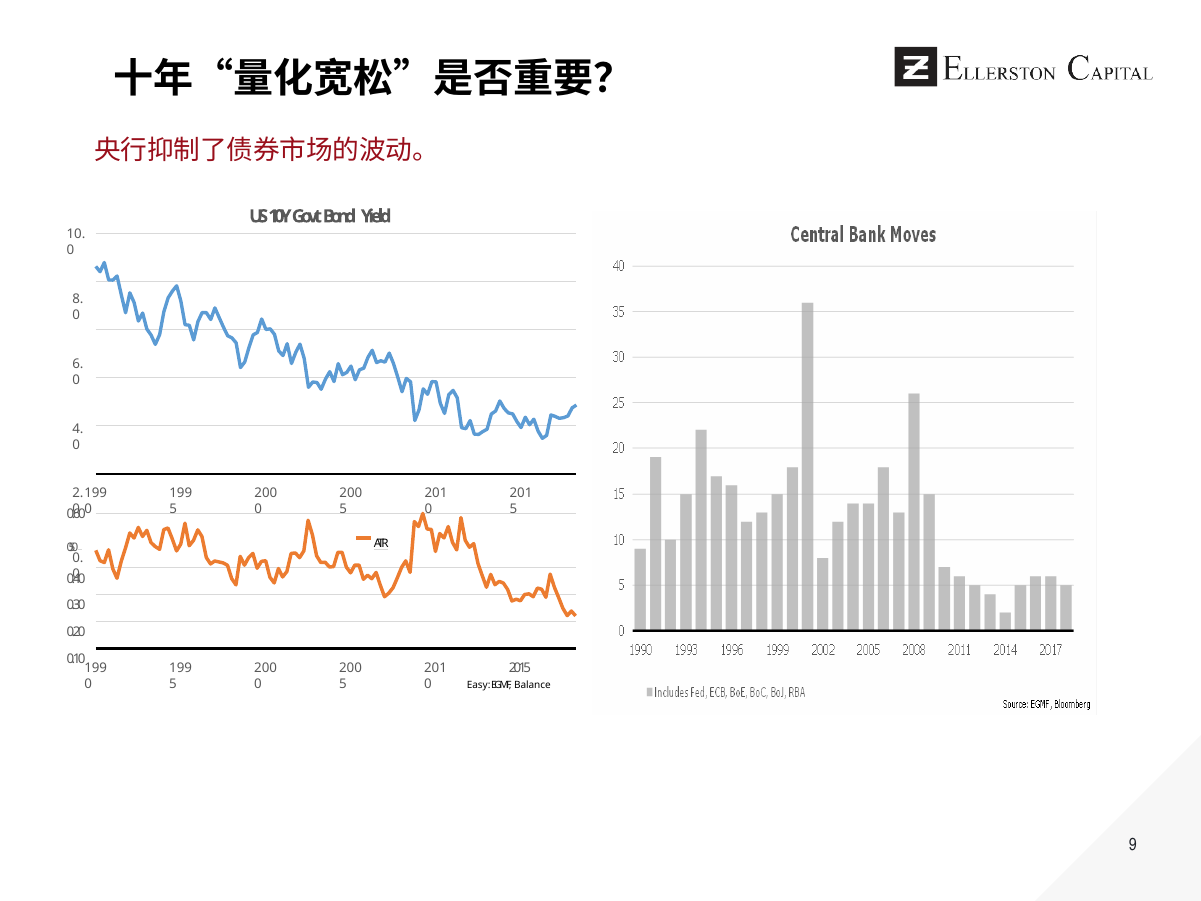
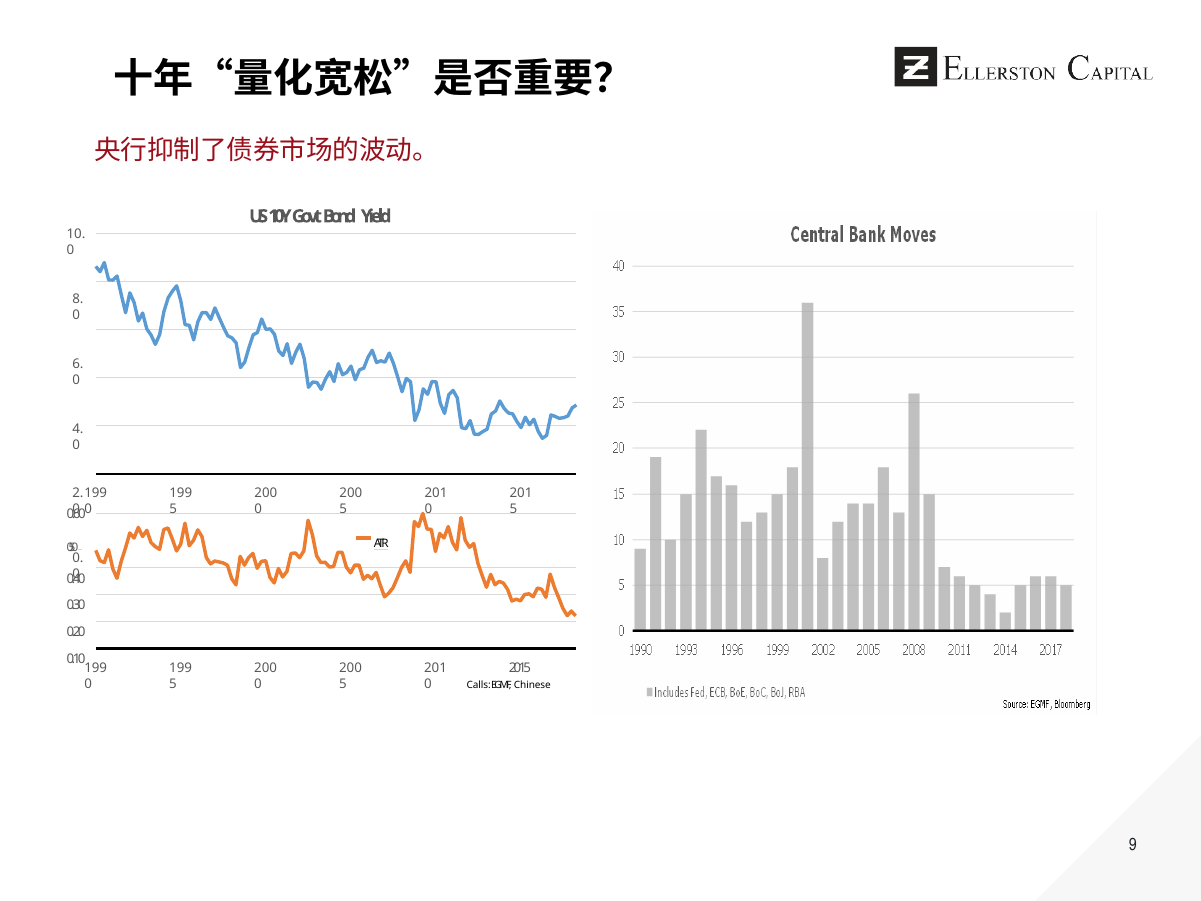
Easy: Easy -> Calls (479, 685)
Balance: Balance -> Chinese (532, 685)
